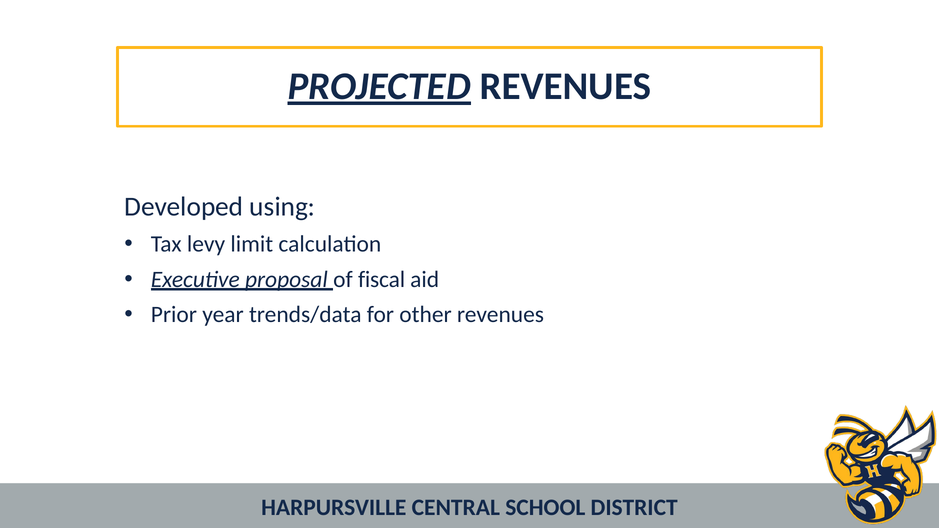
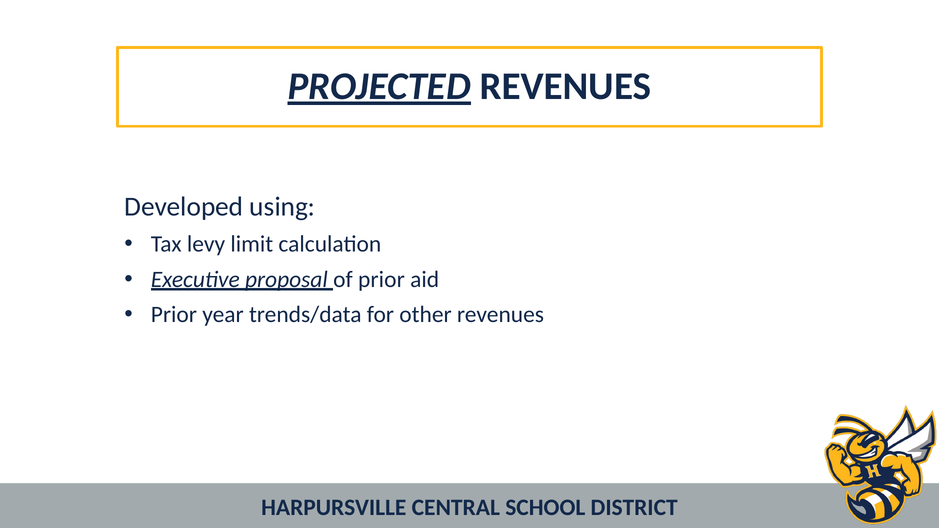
of fiscal: fiscal -> prior (381, 279)
